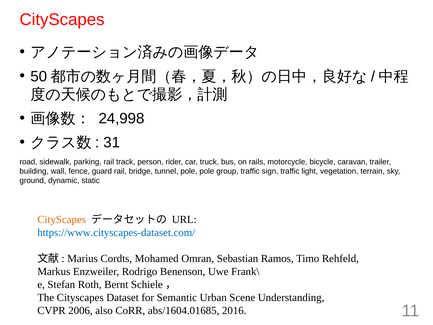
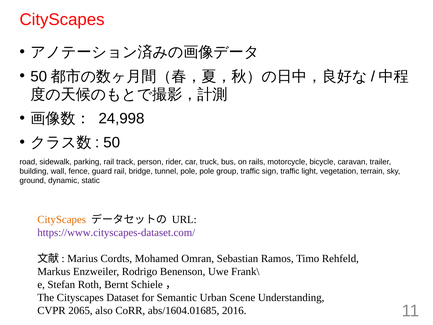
31: 31 -> 50 (112, 143)
https://www.cityscapes-dataset.com/ colour: blue -> purple (116, 232)
2006: 2006 -> 2065 (80, 310)
